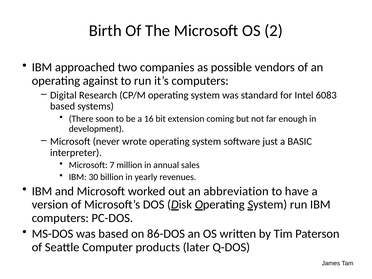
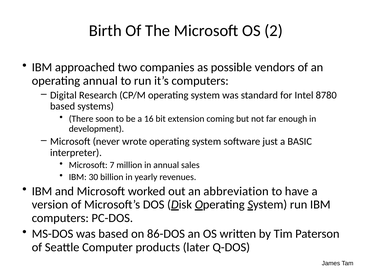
operating against: against -> annual (100, 81)
6083: 6083 -> 8780 (326, 95)
